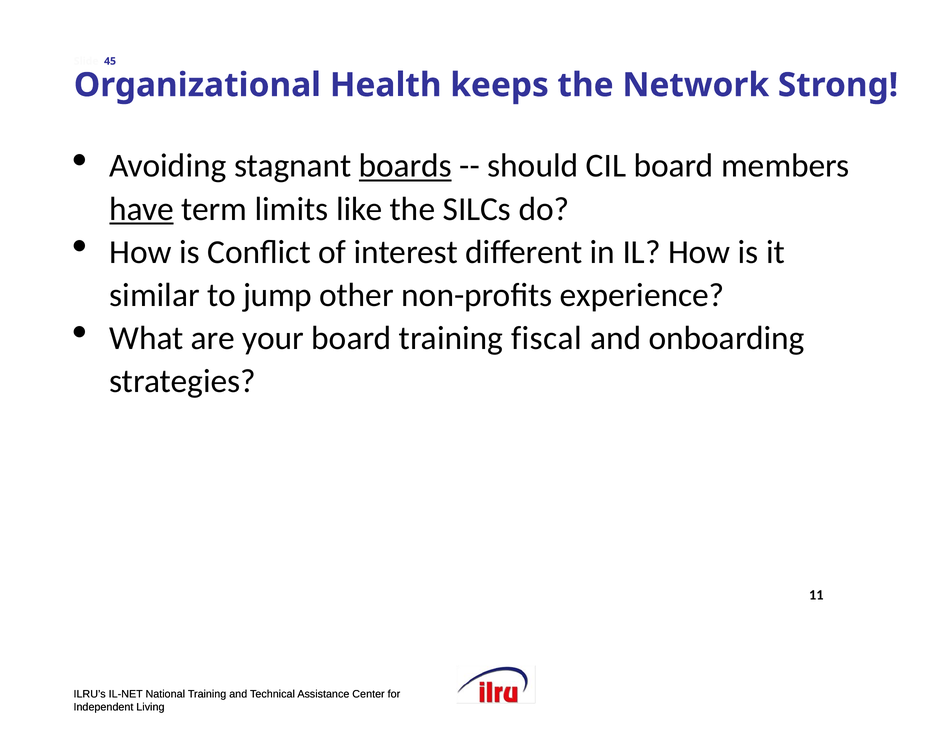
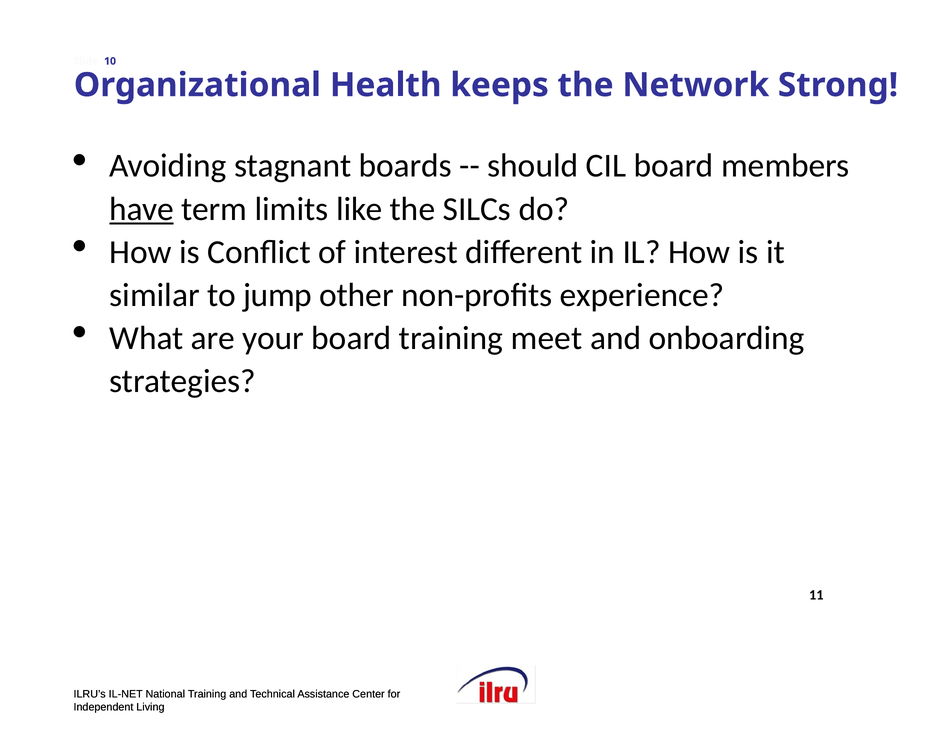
45: 45 -> 10 (110, 61)
boards underline: present -> none (405, 166)
fiscal: fiscal -> meet (547, 338)
